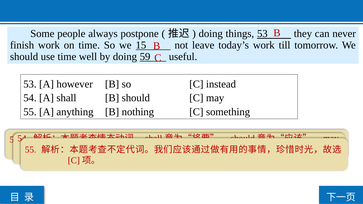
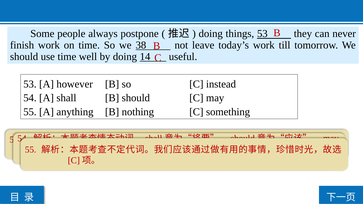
15: 15 -> 38 (141, 45)
59: 59 -> 14 (145, 57)
